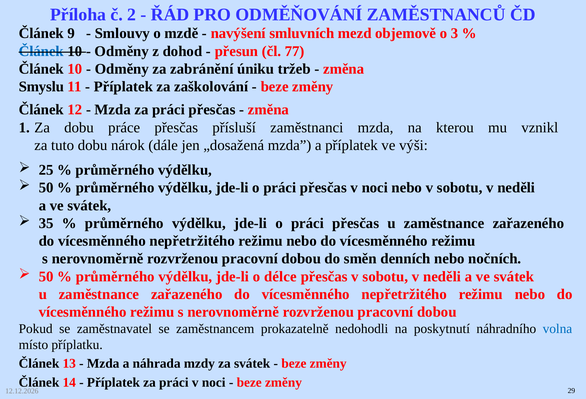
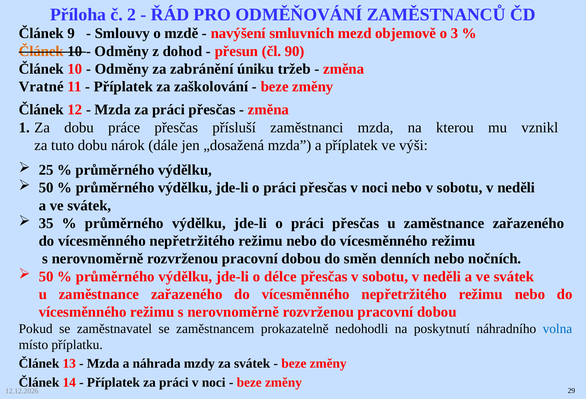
Článek colour: blue -> orange (41, 51)
77: 77 -> 90 (295, 51)
Smyslu: Smyslu -> Vratné (41, 87)
